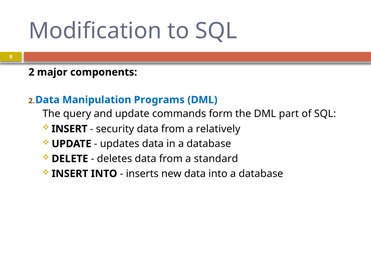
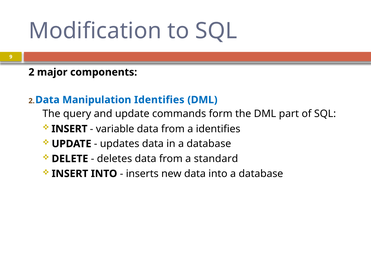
Manipulation Programs: Programs -> Identifies (159, 100)
security: security -> variable (115, 129)
a relatively: relatively -> identifies (218, 129)
